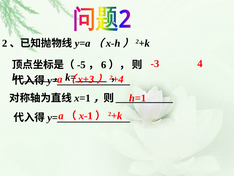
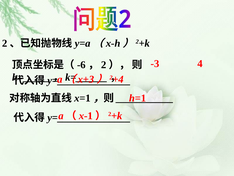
-5: -5 -> -6 (81, 65)
6: 6 -> 2 (104, 65)
